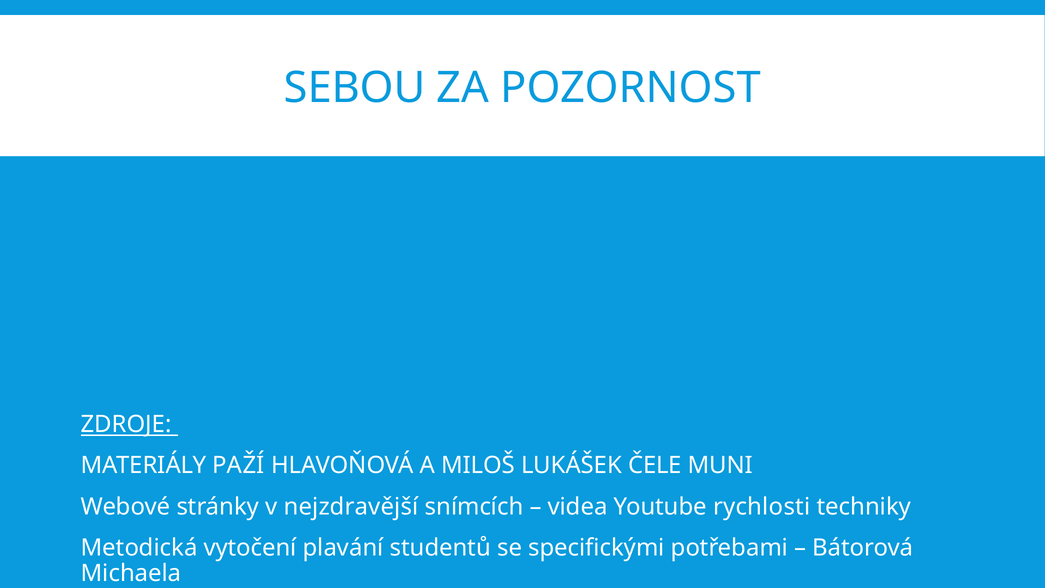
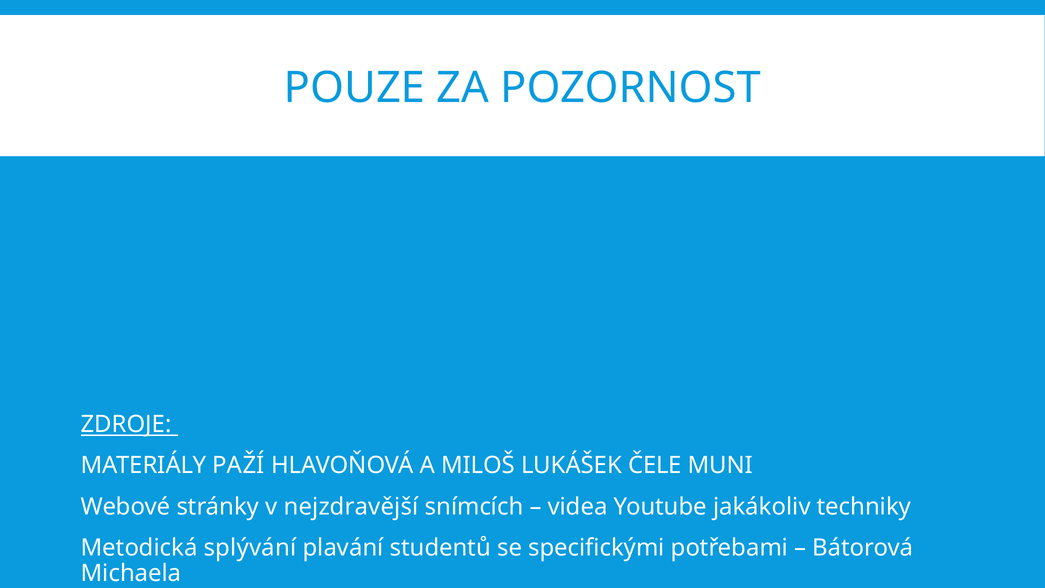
SEBOU: SEBOU -> POUZE (355, 88)
rychlosti: rychlosti -> jakákoliv (762, 506)
vytočení: vytočení -> splývání (250, 548)
